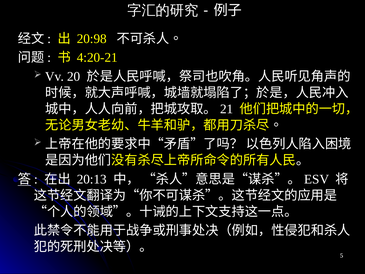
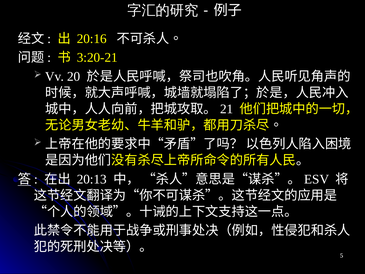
20:98: 20:98 -> 20:16 (92, 39)
4:20-21: 4:20-21 -> 3:20-21 (97, 58)
